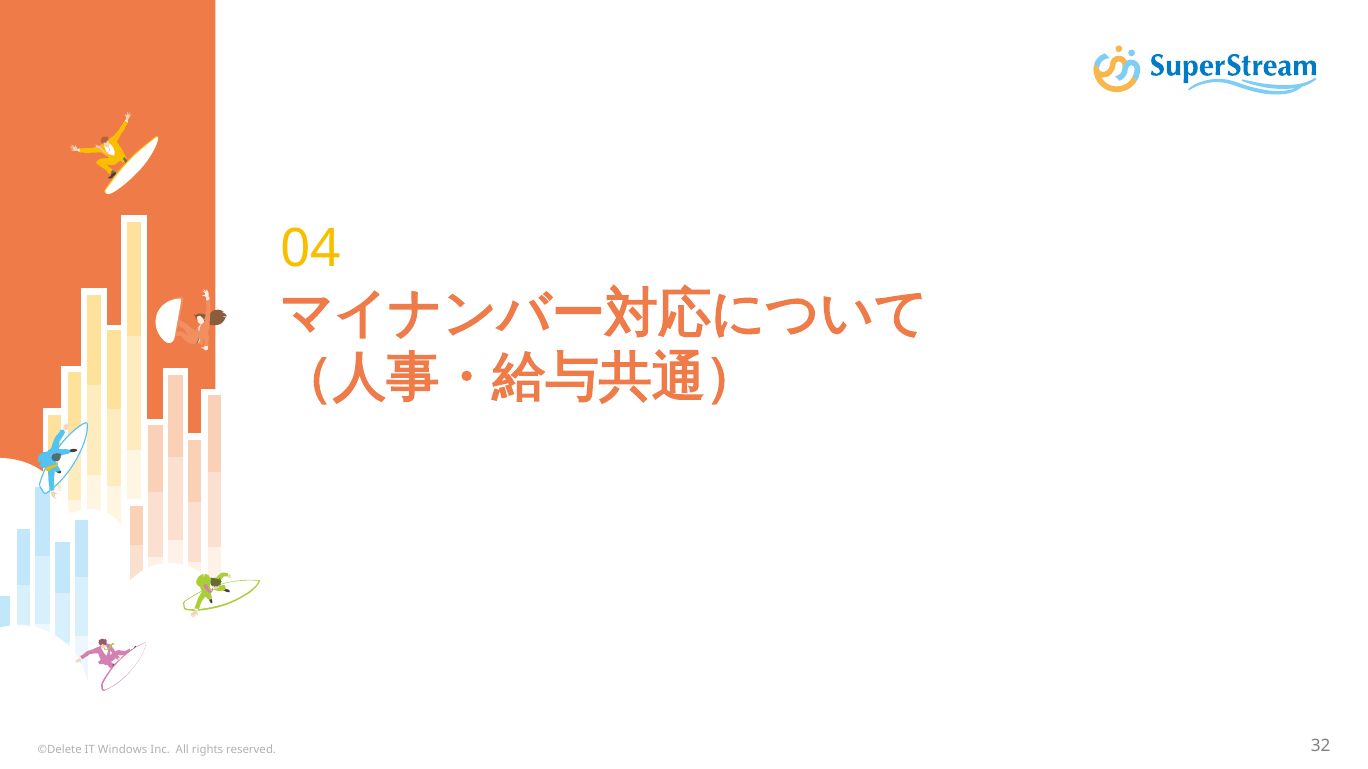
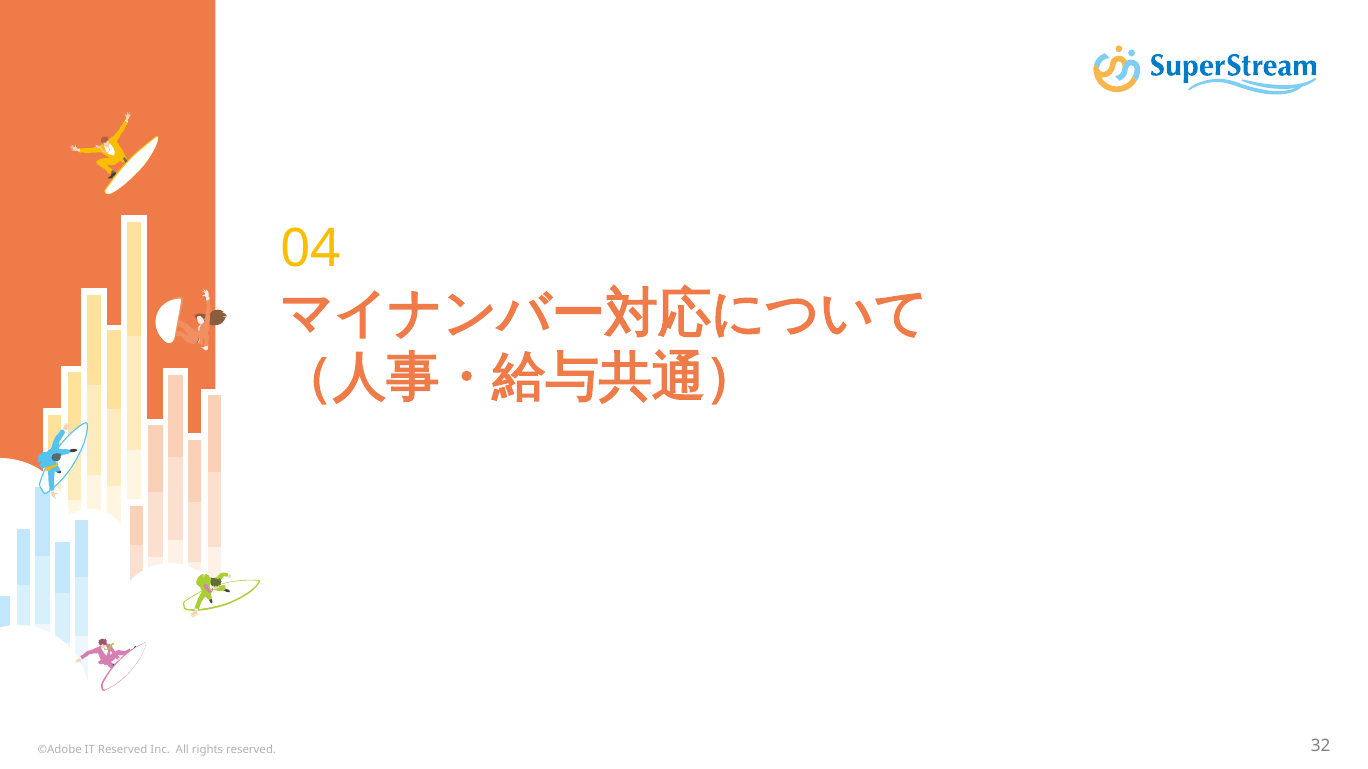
©Delete: ©Delete -> ©Adobe (60, 750)
IT Windows: Windows -> Reserved (123, 750)
